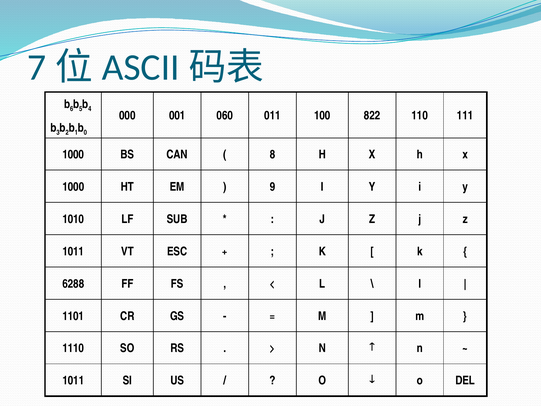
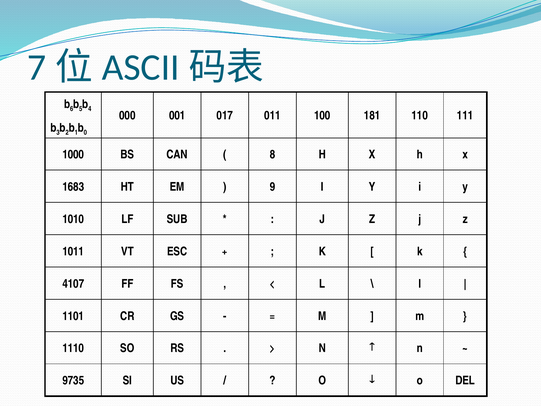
060: 060 -> 017 (225, 116)
822: 822 -> 181 (372, 116)
1000: 1000 -> 1683 (73, 187)
6288: 6288 -> 4107 (73, 284)
1011: 1011 -> 9735 (73, 380)
